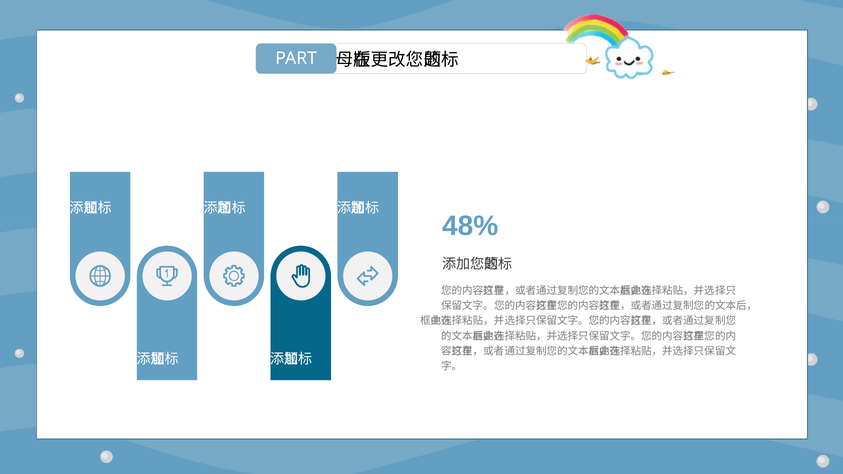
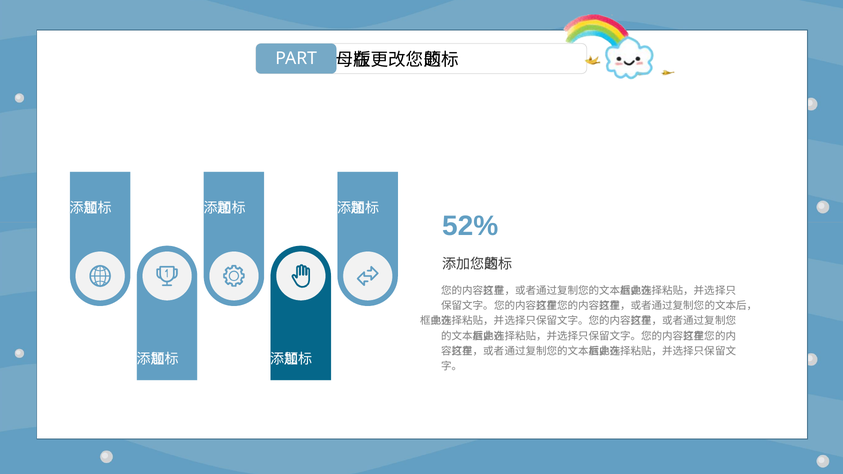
48%: 48% -> 52% (470, 226)
